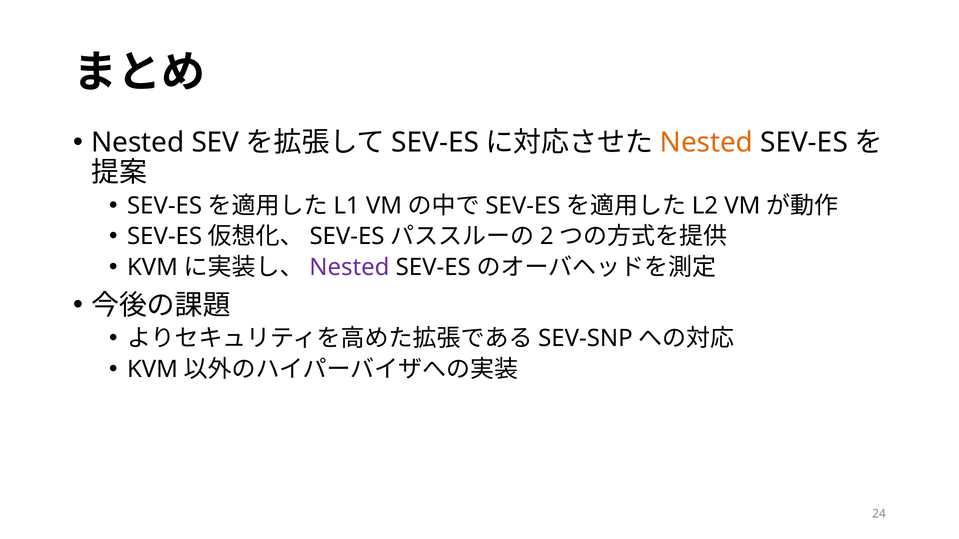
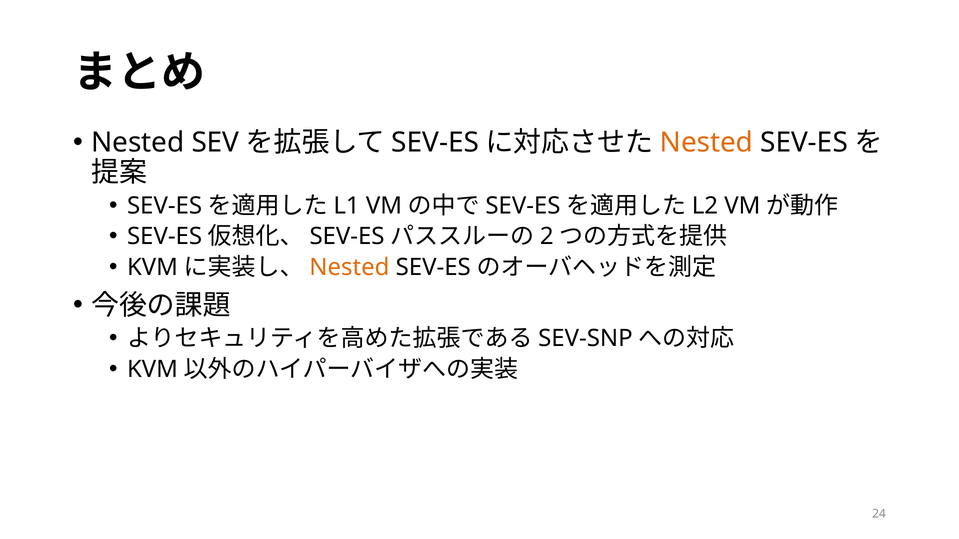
Nested colour: purple -> orange (349, 268)
